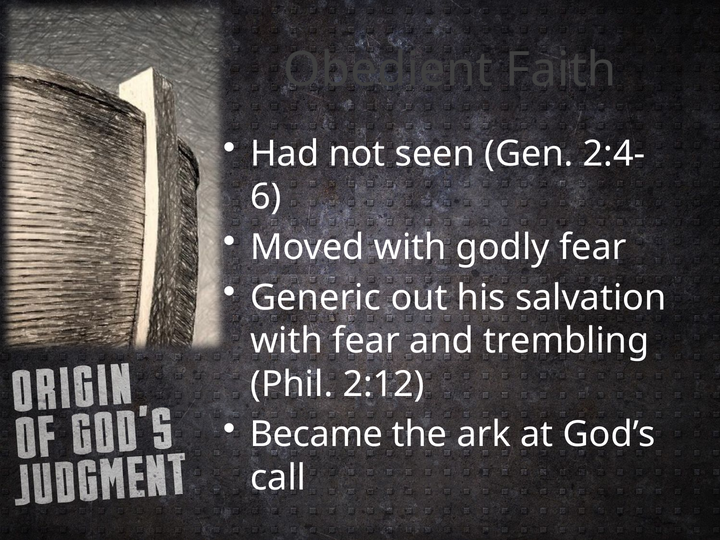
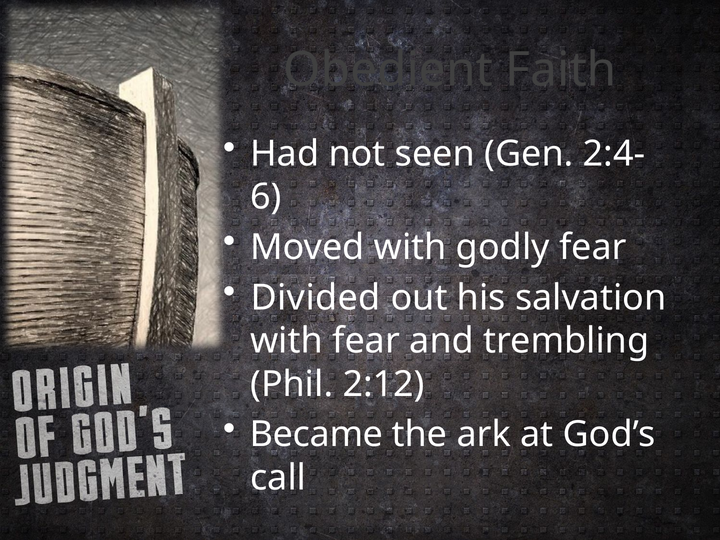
Generic: Generic -> Divided (316, 298)
